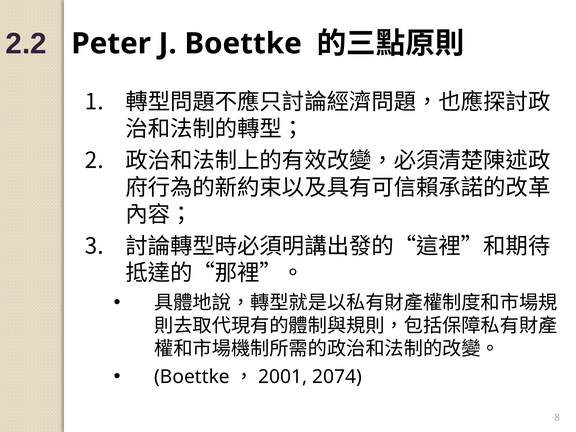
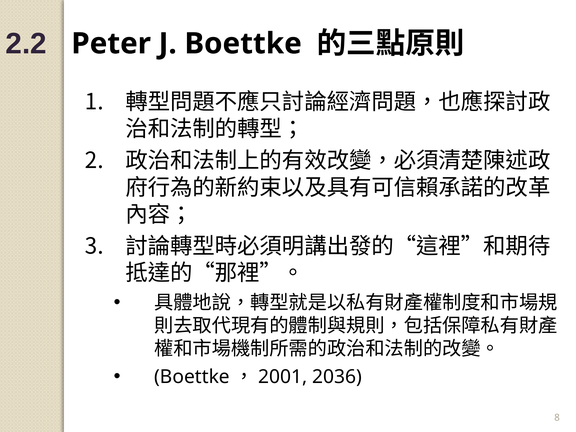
2074: 2074 -> 2036 (337, 377)
